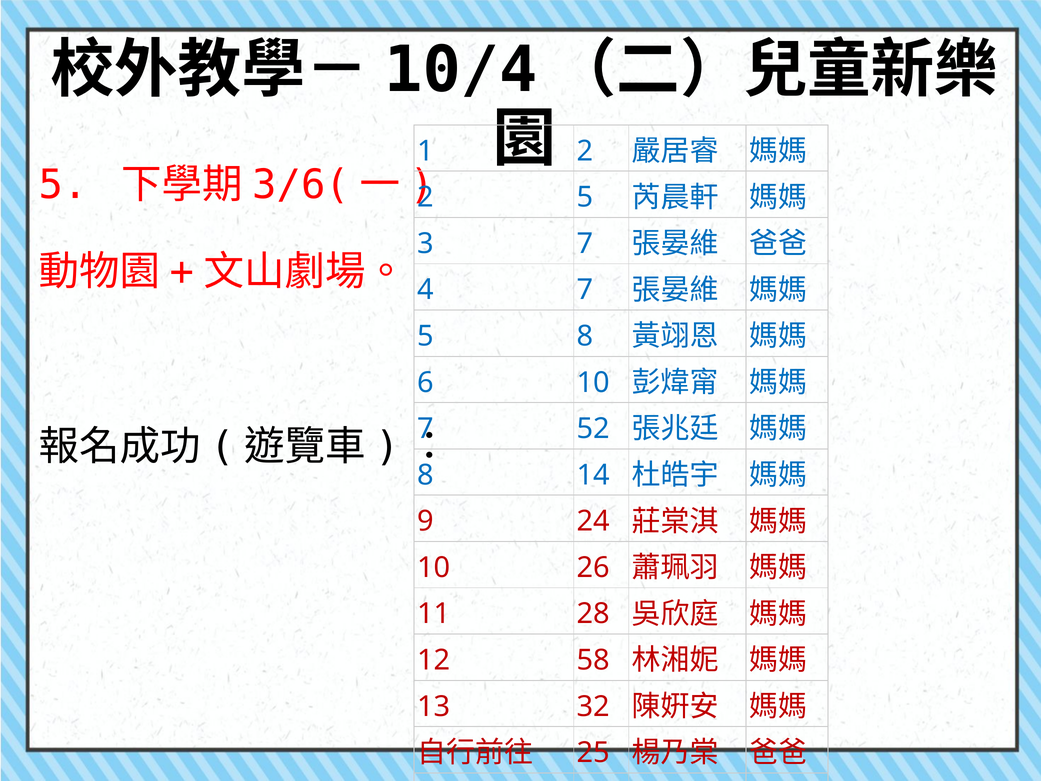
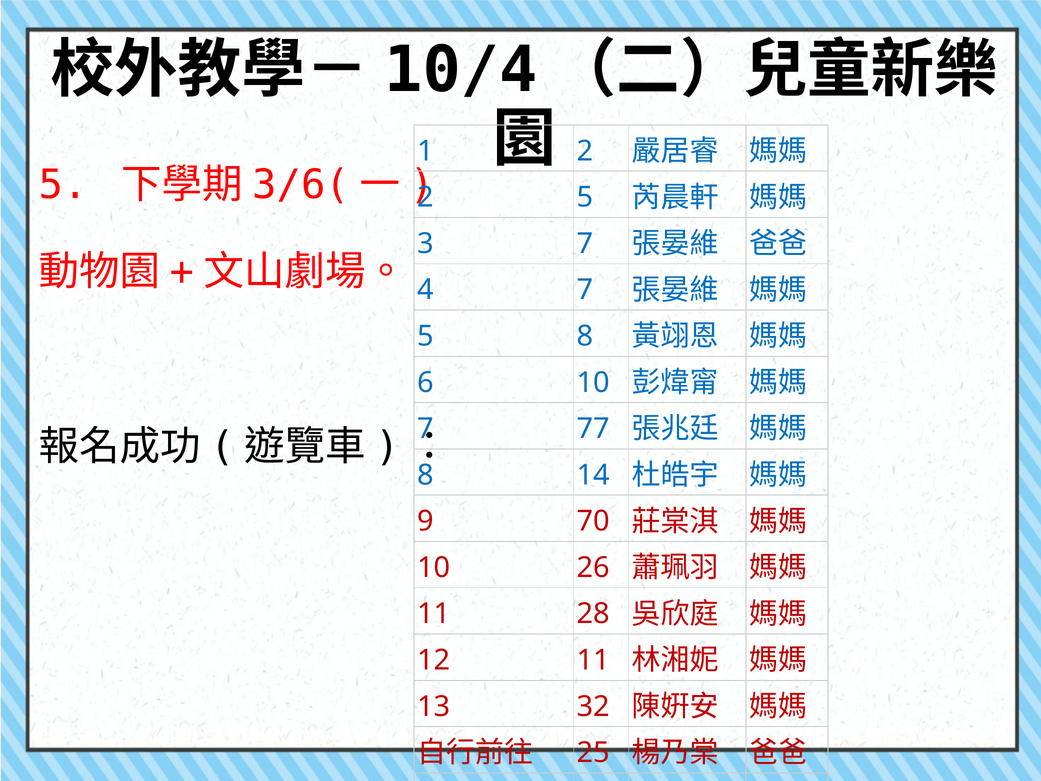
52: 52 -> 77 (594, 429)
24: 24 -> 70 (594, 521)
12 58: 58 -> 11 (594, 660)
